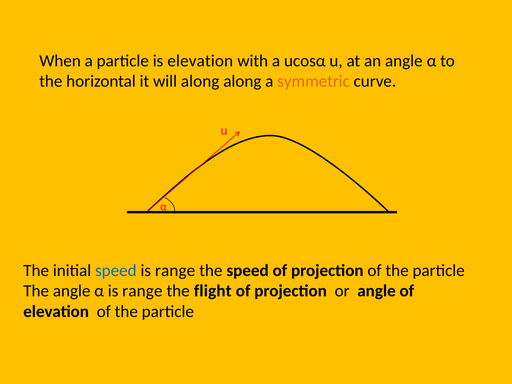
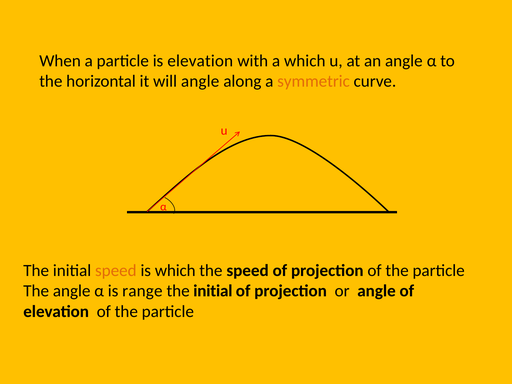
a ucosα: ucosα -> which (305, 61)
will along: along -> angle (200, 81)
speed colour: blue -> orange (116, 270)
range: range -> which (175, 270)
flight: flight -> initial (213, 291)
